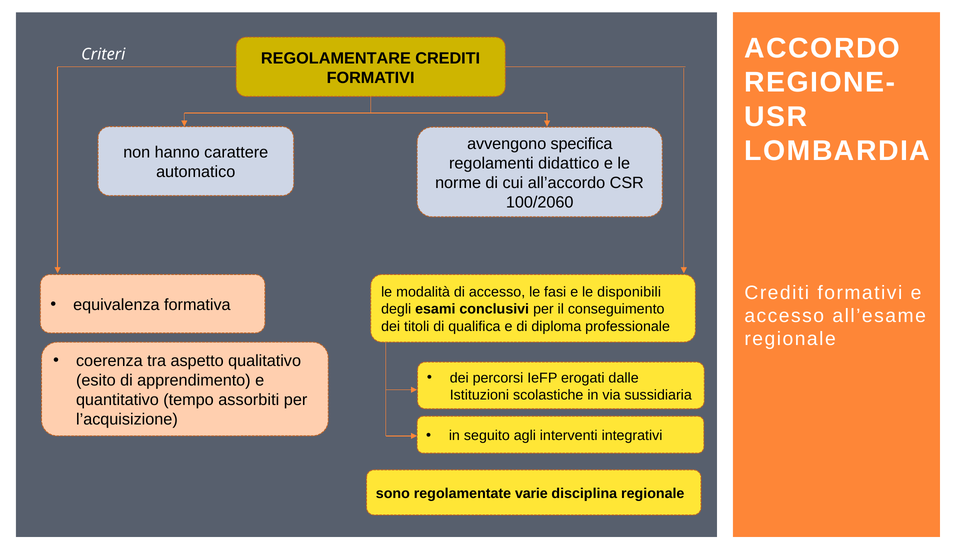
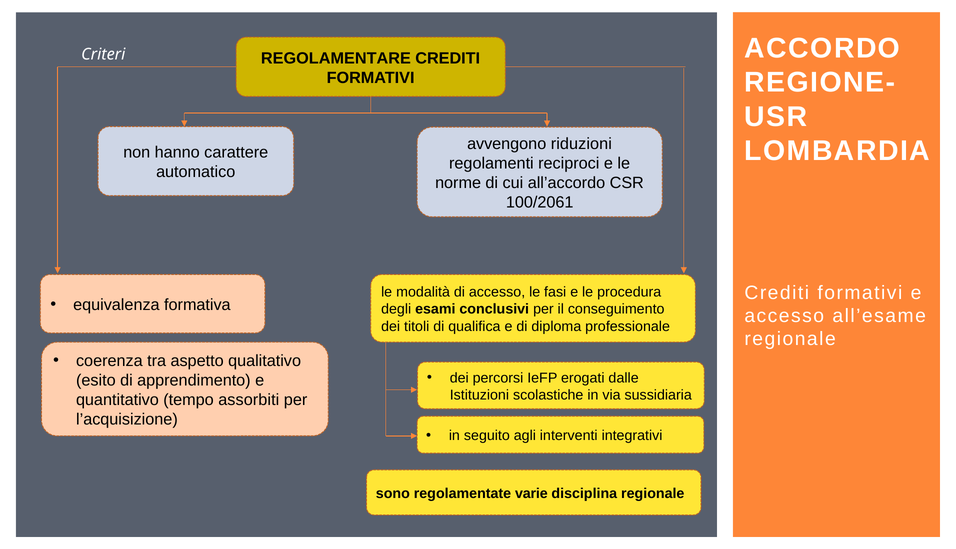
specifica: specifica -> riduzioni (581, 144)
didattico: didattico -> reciproci (569, 163)
100/2060: 100/2060 -> 100/2061 (540, 202)
disponibili: disponibili -> procedura (629, 292)
